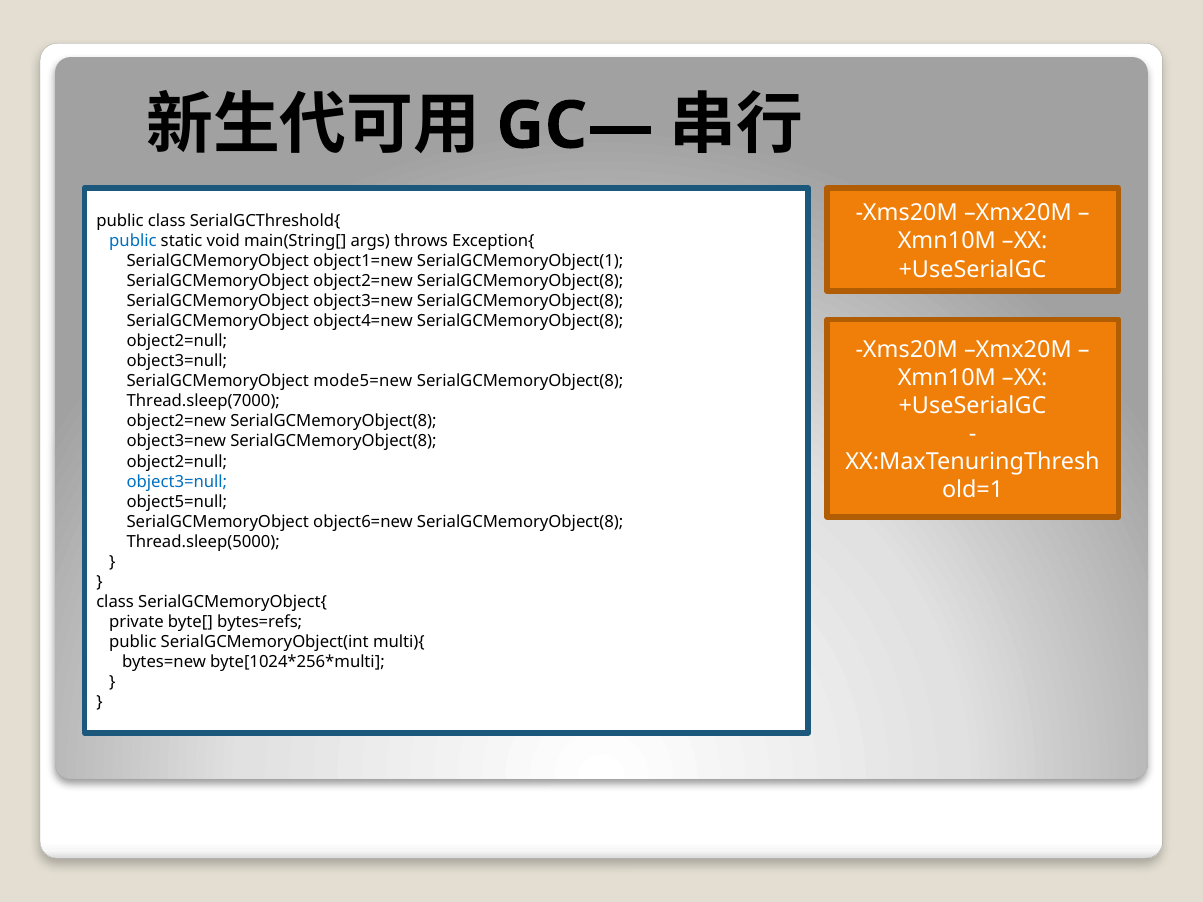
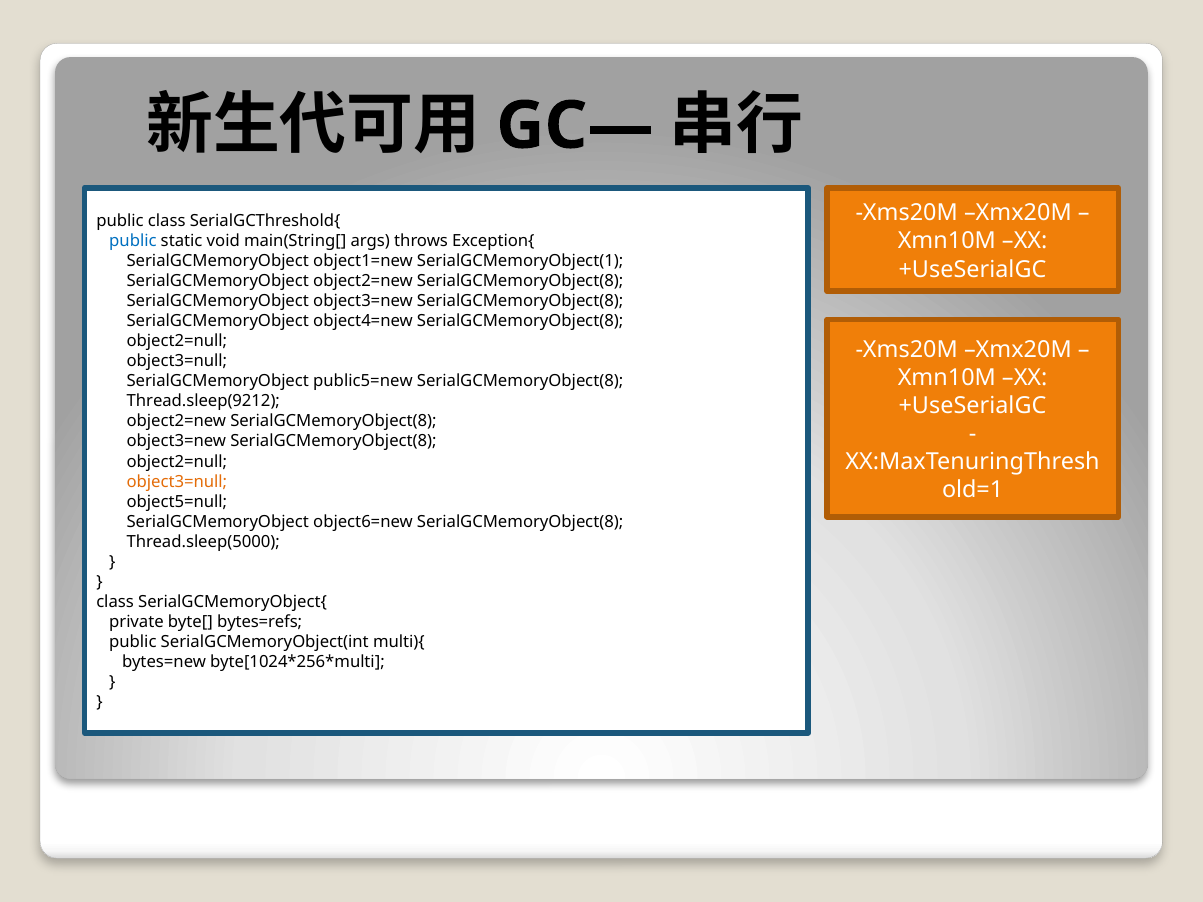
mode5=new: mode5=new -> public5=new (363, 381)
Thread.sleep(7000: Thread.sleep(7000 -> Thread.sleep(9212 (203, 401)
object3=null colour: blue -> orange (177, 482)
